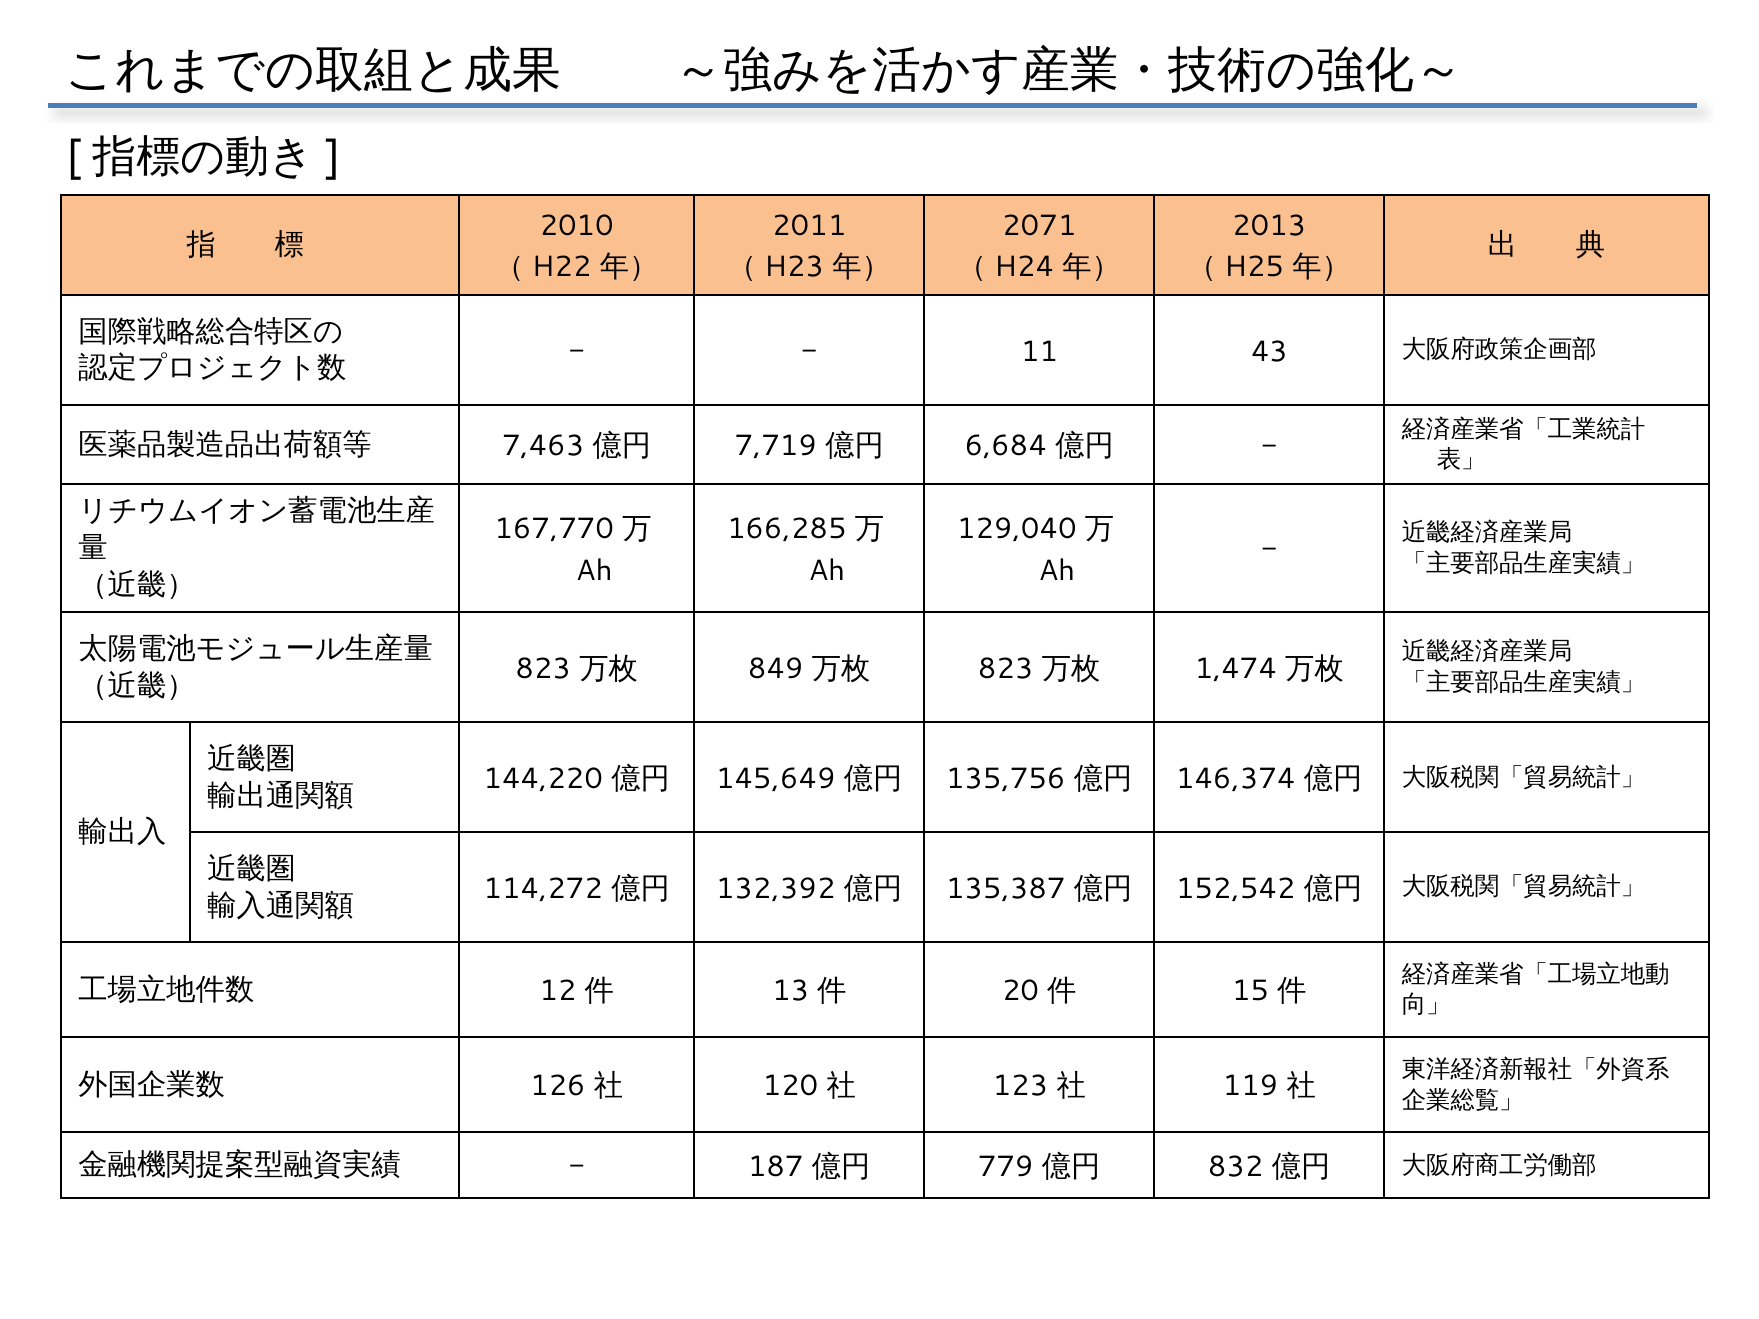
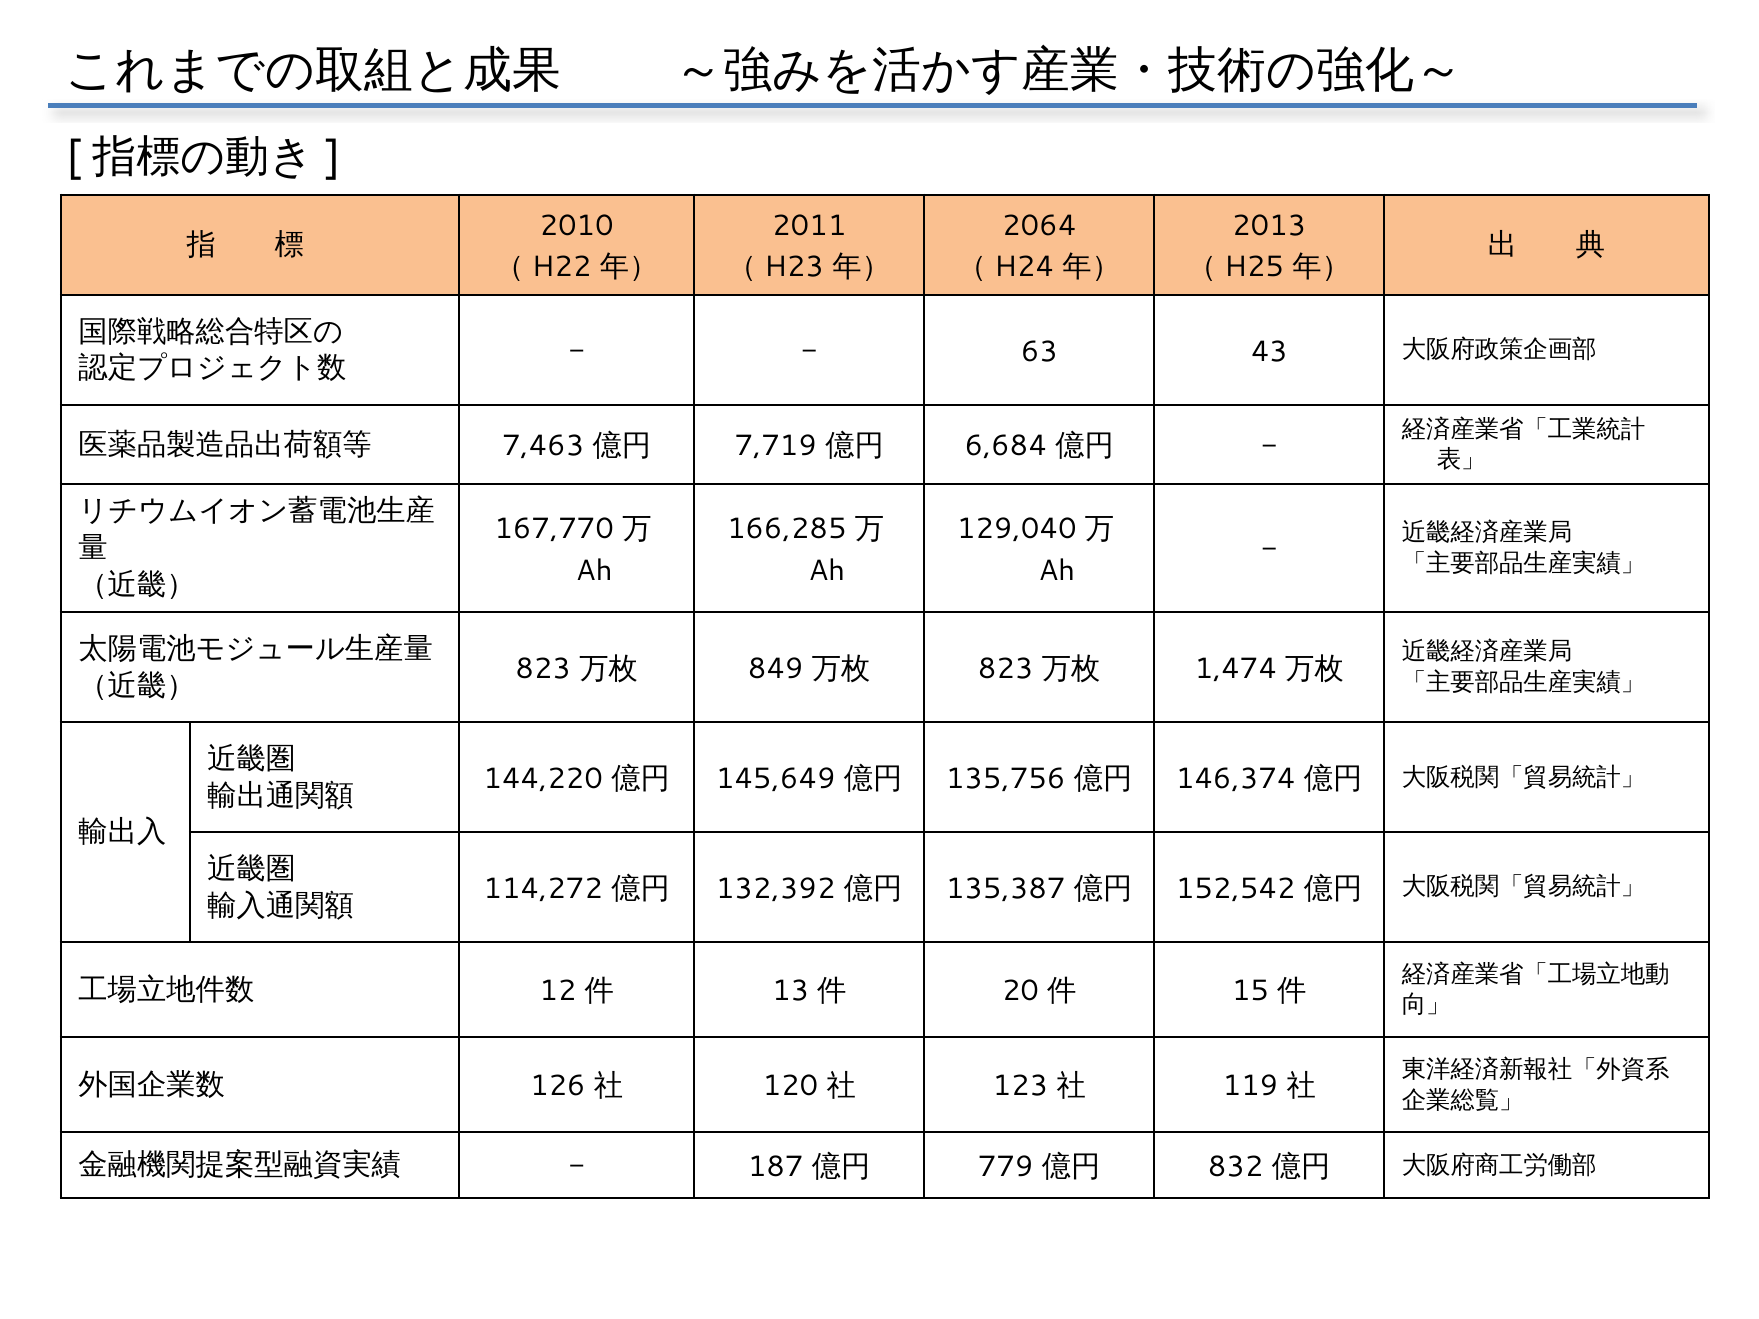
2071: 2071 -> 2064 (1039, 226)
11: 11 -> 63 (1039, 351)
